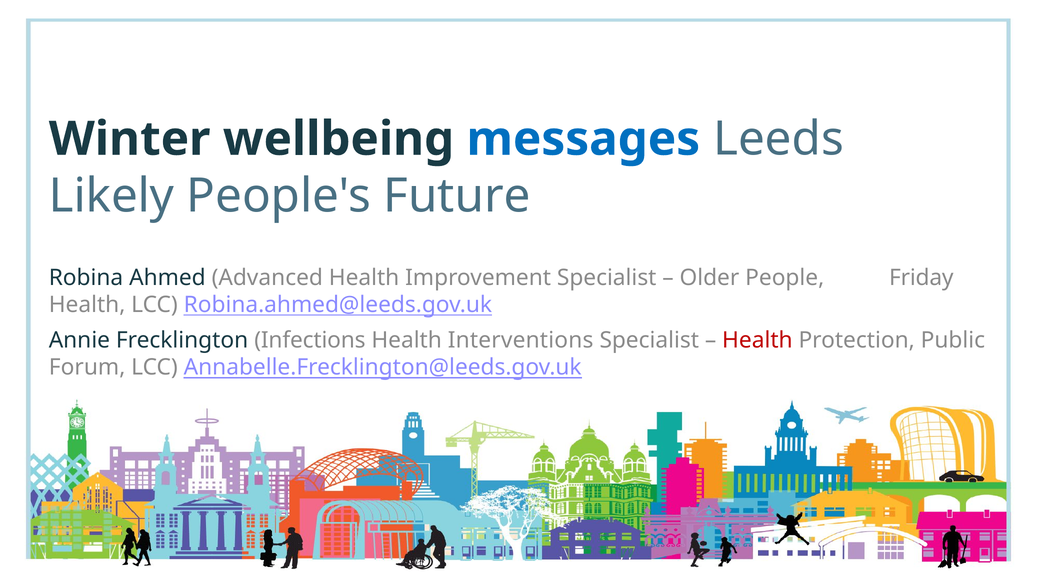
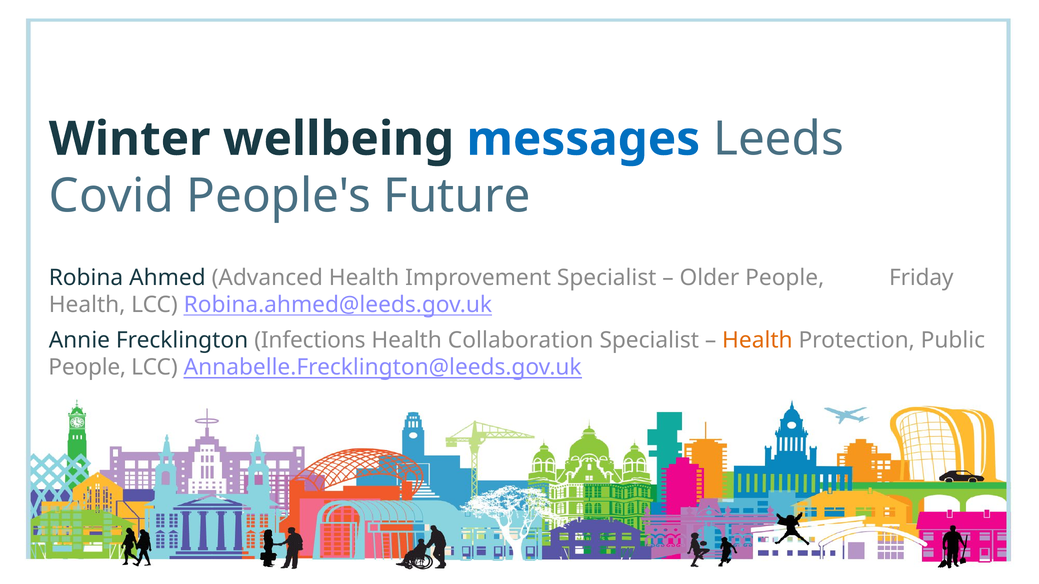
Likely: Likely -> Covid (111, 196)
Interventions: Interventions -> Collaboration (521, 340)
Health colour: red -> orange (757, 340)
Forum: Forum -> People (87, 368)
